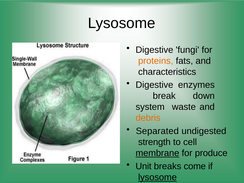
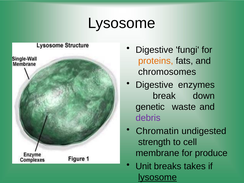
characteristics: characteristics -> chromosomes (167, 72)
system: system -> genetic (150, 107)
debris colour: orange -> purple (148, 118)
Separated: Separated -> Chromatin (157, 131)
membrane underline: present -> none (157, 153)
come: come -> takes (195, 166)
